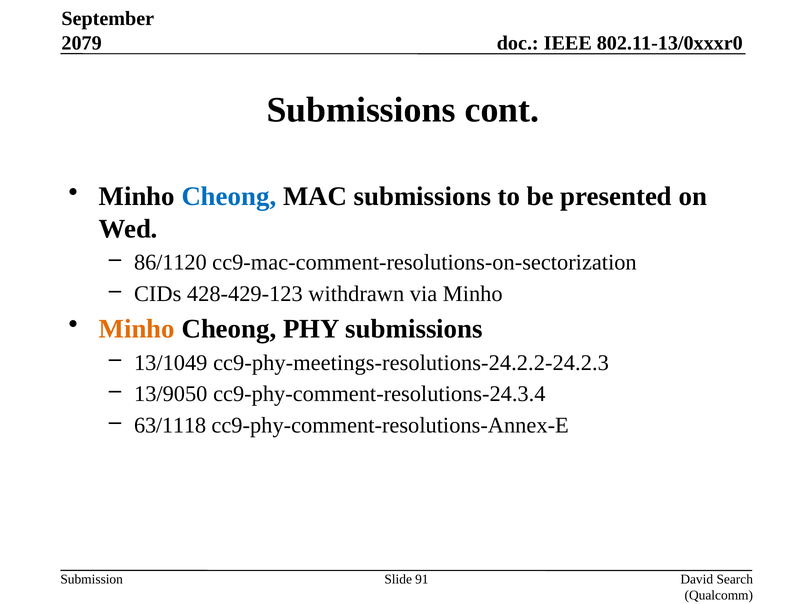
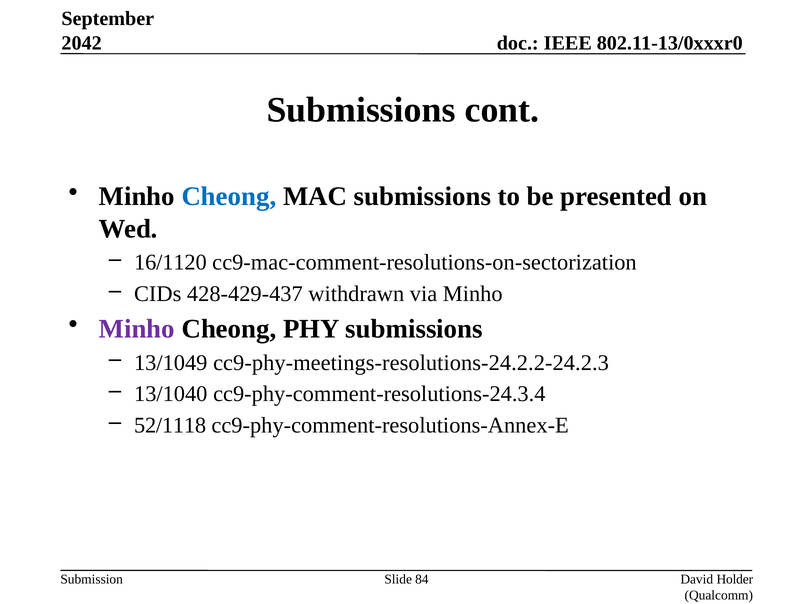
2079: 2079 -> 2042 (82, 43)
86/1120: 86/1120 -> 16/1120 (170, 263)
428-429-123: 428-429-123 -> 428-429-437 (245, 294)
Minho colour: orange -> purple (137, 329)
13/9050: 13/9050 -> 13/1040 (171, 394)
63/1118: 63/1118 -> 52/1118 (170, 426)
91: 91 -> 84 (422, 580)
Search: Search -> Holder (735, 580)
